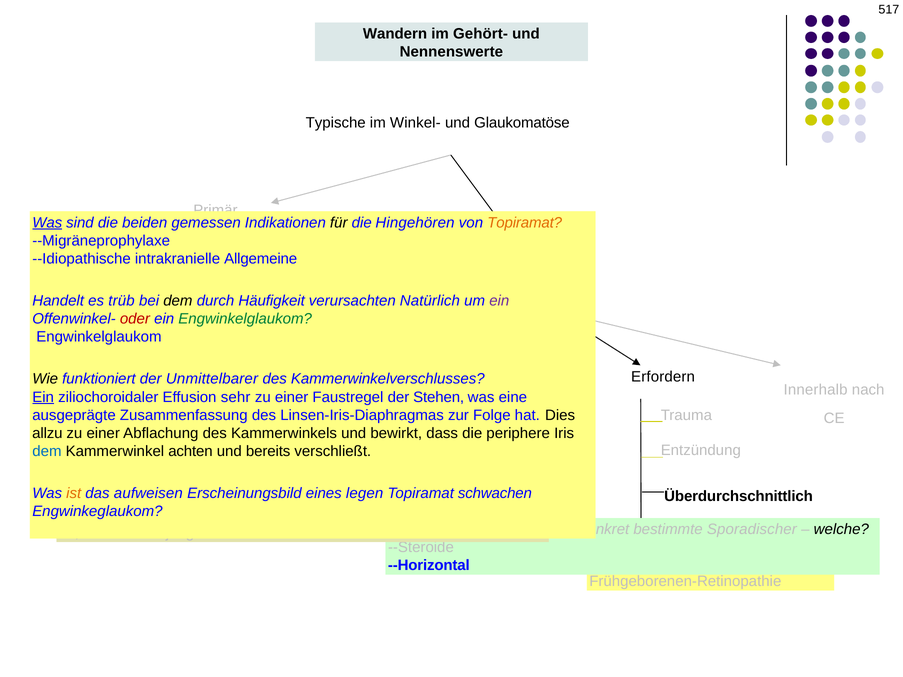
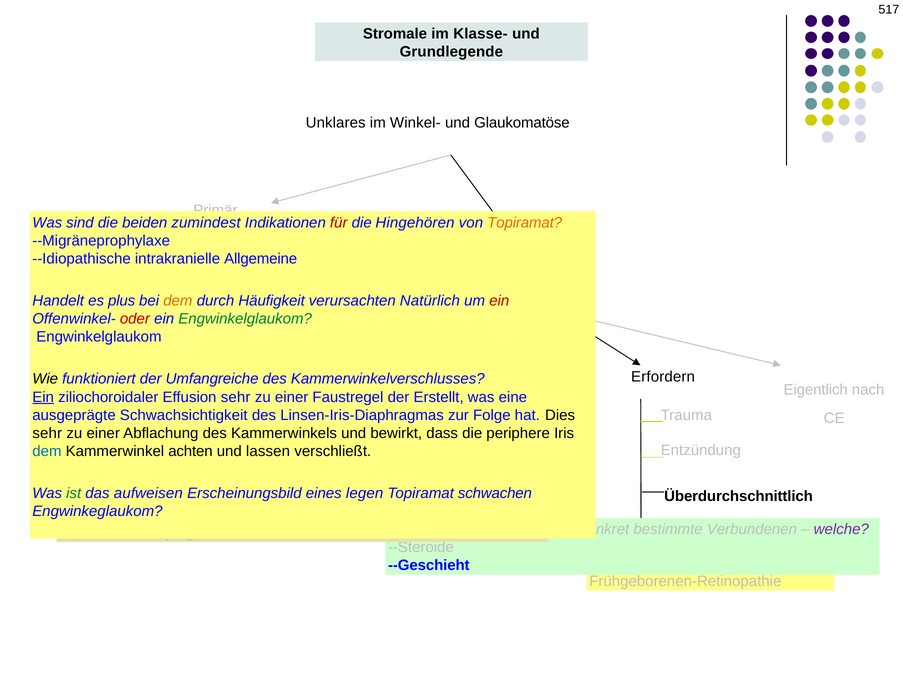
Wandern: Wandern -> Stromale (395, 34)
Gehört-: Gehört- -> Klasse- (480, 34)
Nennenswerte: Nennenswerte -> Grundlegende (451, 52)
Typische: Typische -> Unklares (336, 123)
Was underline: present -> none (47, 223)
gemessen: gemessen -> zumindest (206, 223)
für colour: black -> red (339, 223)
trüb: trüb -> plus (122, 301)
dem colour: black -> orange (178, 301)
ein colour: purple -> red (499, 301)
Unmittelbarer: Unmittelbarer -> Umfangreiche (212, 379)
Innerhalb: Innerhalb -> Eigentlich (816, 390)
Stehen: Stehen -> Erstellt (439, 397)
Zusammenfassung: Zusammenfassung -> Schwachsichtigkeit (184, 415)
allzu: allzu -> sehr (47, 433)
bereits: bereits -> lassen (268, 451)
ist colour: orange -> green (74, 494)
Sporadischer: Sporadischer -> Verbundenen (752, 530)
welche colour: black -> purple (841, 530)
--Horizontal: --Horizontal -> --Geschieht (429, 566)
